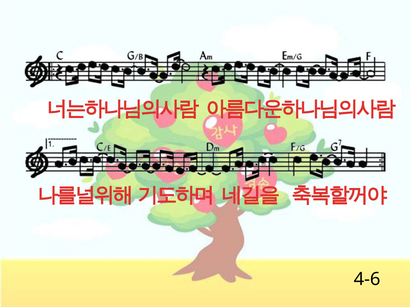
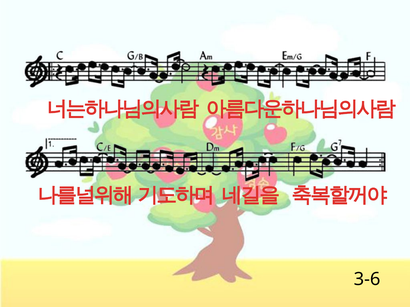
4-6: 4-6 -> 3-6 (367, 280)
